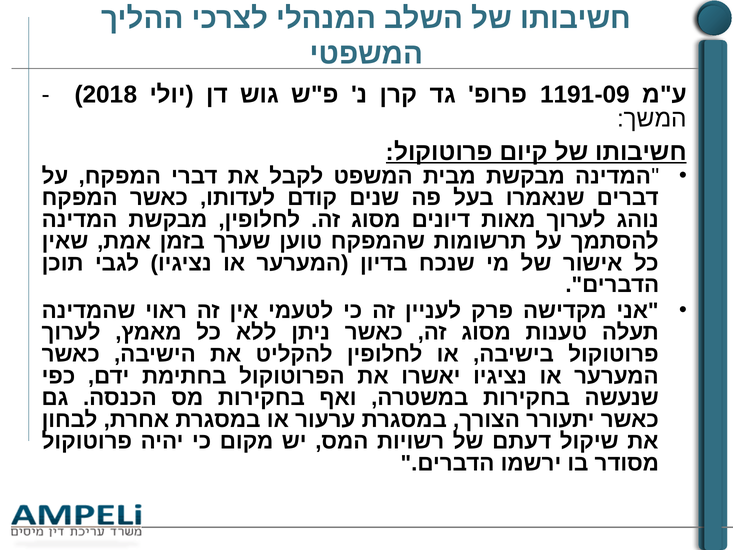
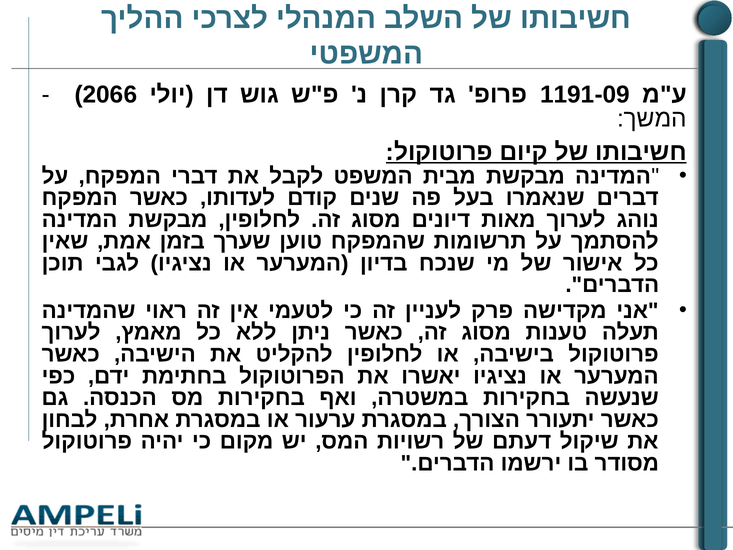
2018: 2018 -> 2066 (110, 95)
